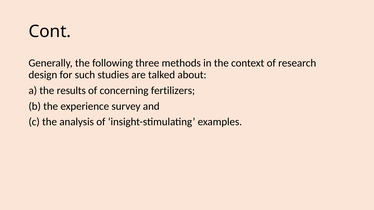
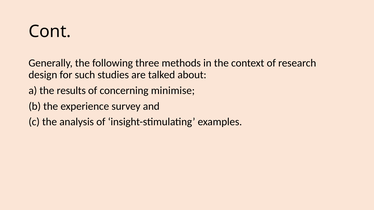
fertilizers: fertilizers -> minimise (173, 91)
